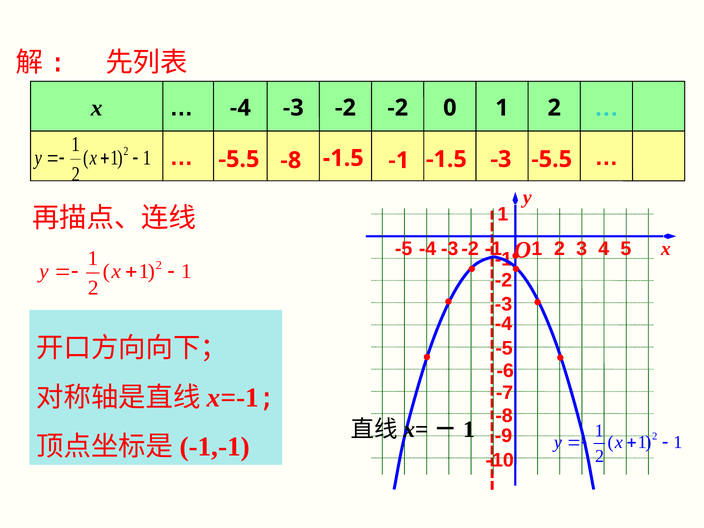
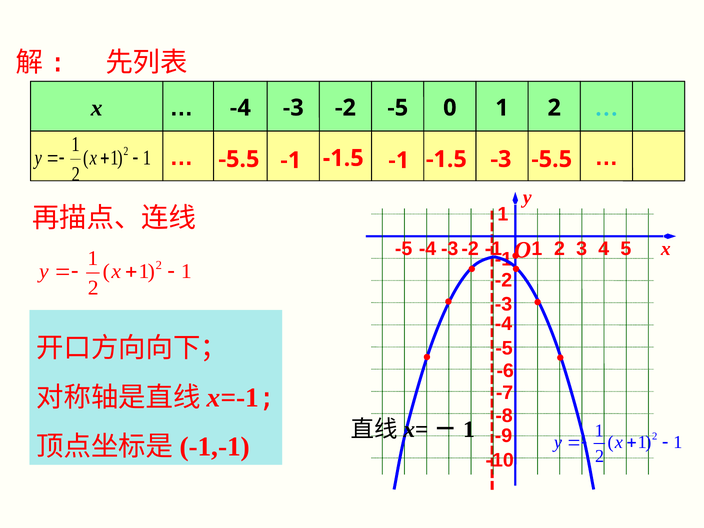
-2: -2 -> -5 (398, 108)
-5.5 -8: -8 -> -1 (291, 160)
